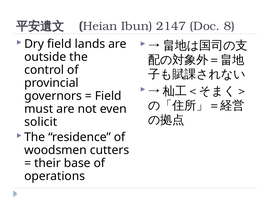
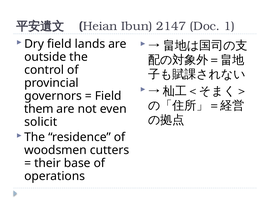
8: 8 -> 1 (229, 26)
must: must -> them (39, 109)
